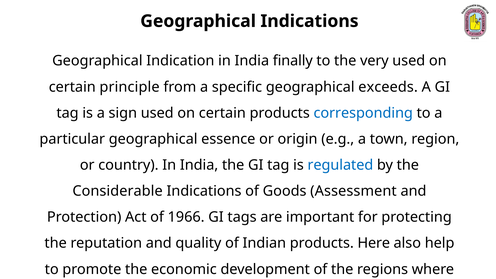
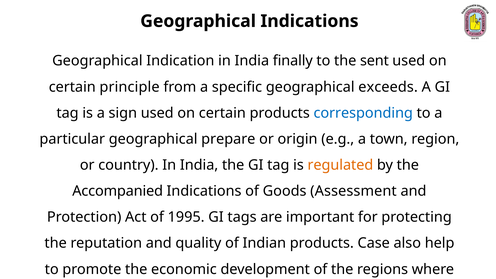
very: very -> sent (374, 61)
essence: essence -> prepare (228, 139)
regulated colour: blue -> orange (340, 165)
Considerable: Considerable -> Accompanied (118, 191)
1966: 1966 -> 1995 (186, 217)
Here: Here -> Case (374, 243)
